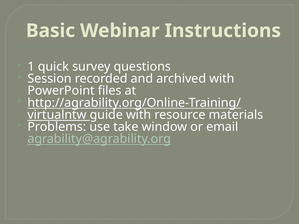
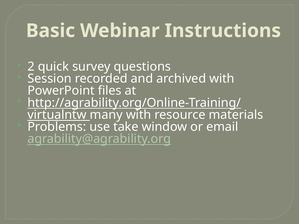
1: 1 -> 2 (31, 67)
guide: guide -> many (106, 115)
